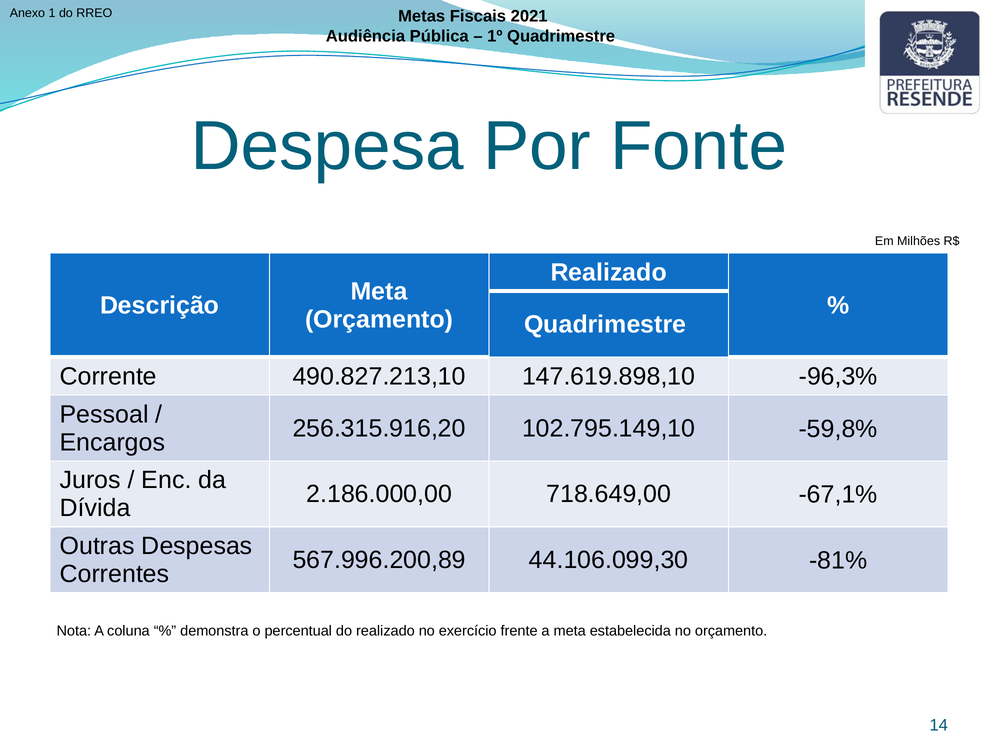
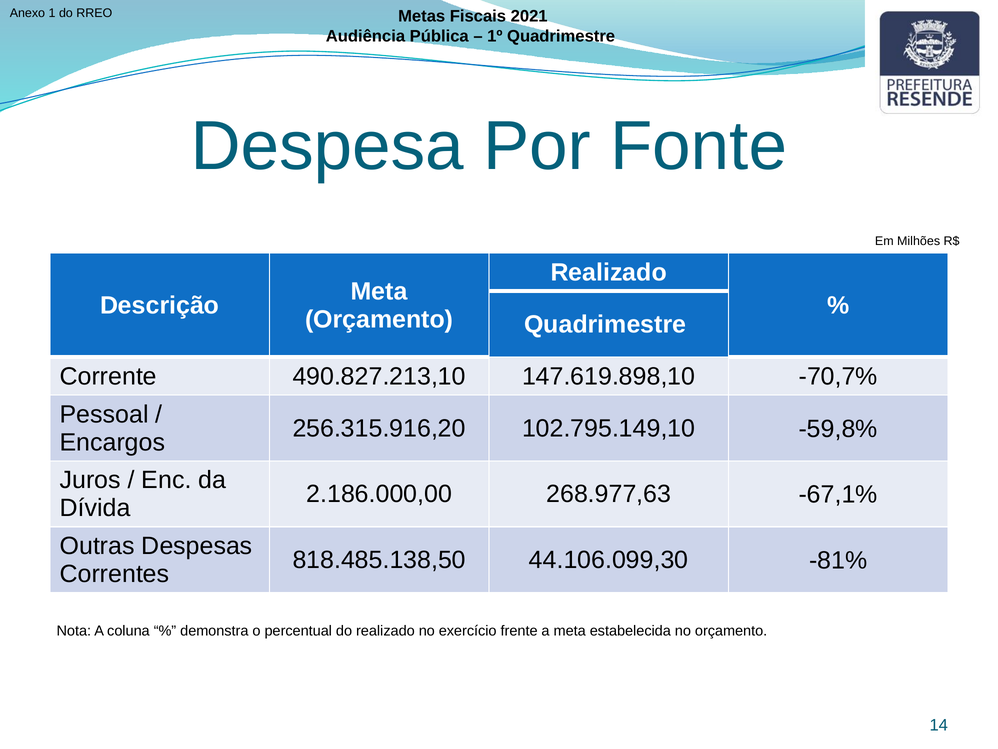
-96,3%: -96,3% -> -70,7% (838, 376)
718.649,00: 718.649,00 -> 268.977,63 (609, 494)
567.996.200,89: 567.996.200,89 -> 818.485.138,50 (379, 560)
